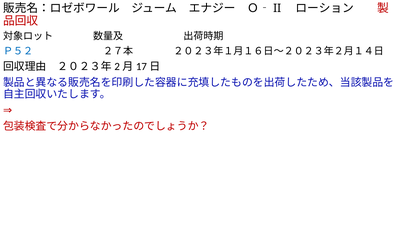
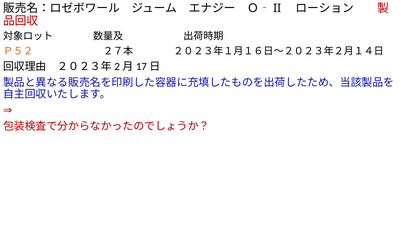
Ｐ５２ colour: blue -> orange (18, 51)
